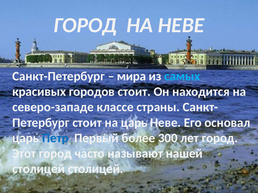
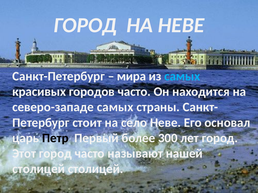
городов стоит: стоит -> часто (134, 92)
северо-западе классе: классе -> самых (115, 107)
на царь: царь -> село (134, 123)
Петр colour: blue -> black (55, 138)
